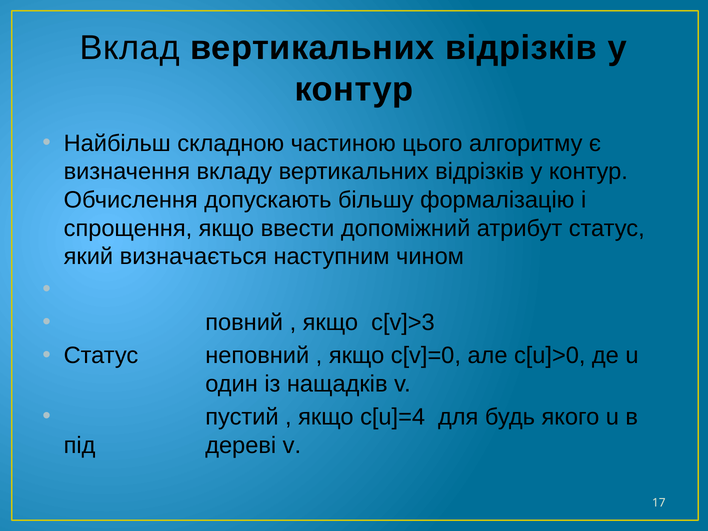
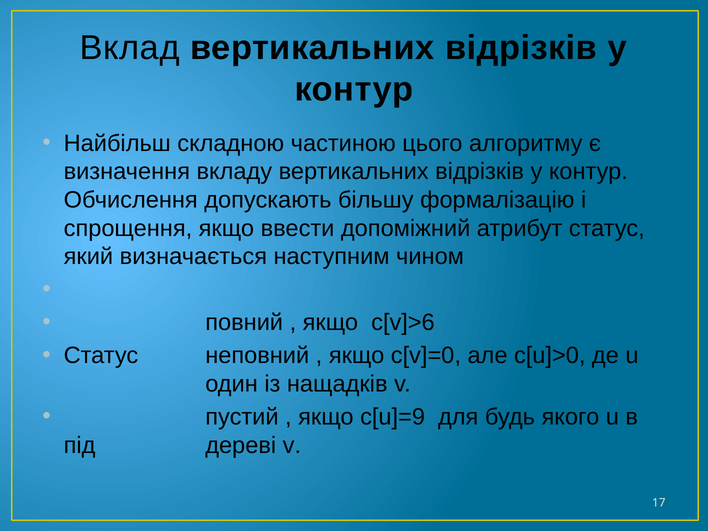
c[v]>3: c[v]>3 -> c[v]>6 (403, 323)
c[u]=4: c[u]=4 -> c[u]=9 (393, 417)
